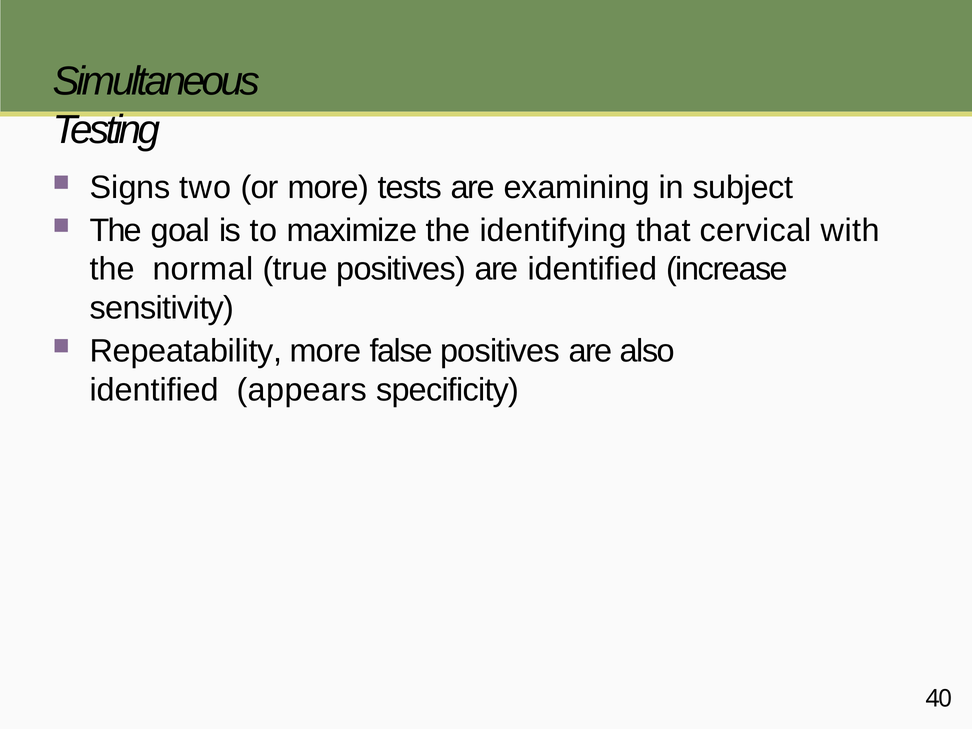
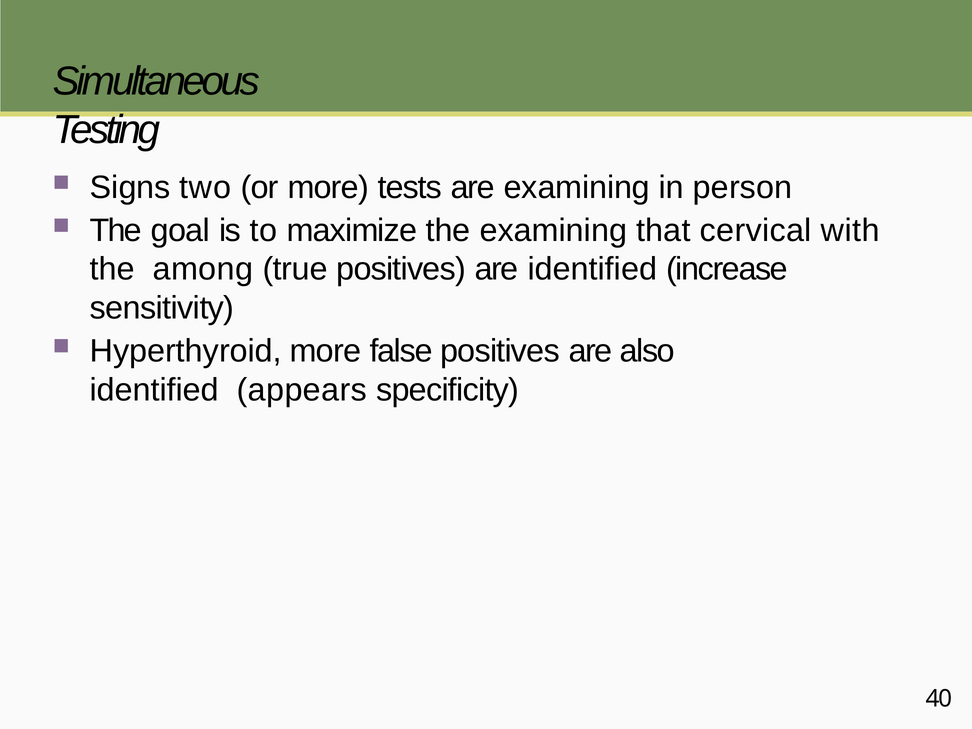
subject: subject -> person (743, 188)
the identifying: identifying -> examining (553, 230)
normal: normal -> among (203, 269)
Repeatability: Repeatability -> Hyperthyroid (186, 351)
